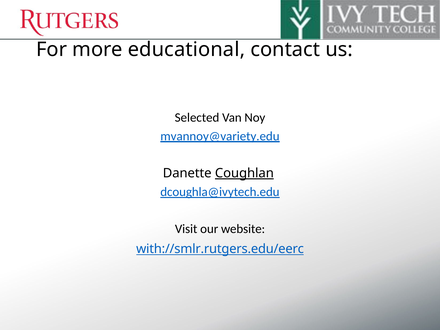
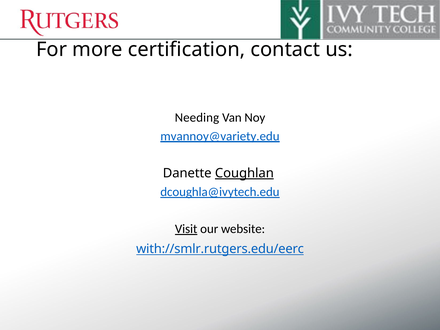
educational: educational -> certification (186, 49)
Selected: Selected -> Needing (197, 118)
Visit underline: none -> present (186, 229)
